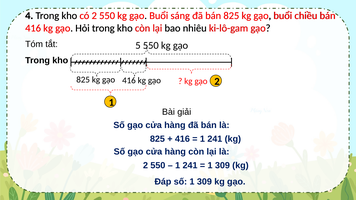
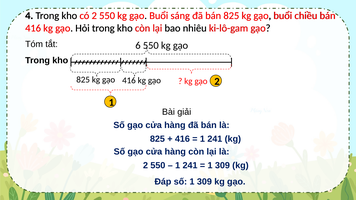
5: 5 -> 6 (138, 45)
